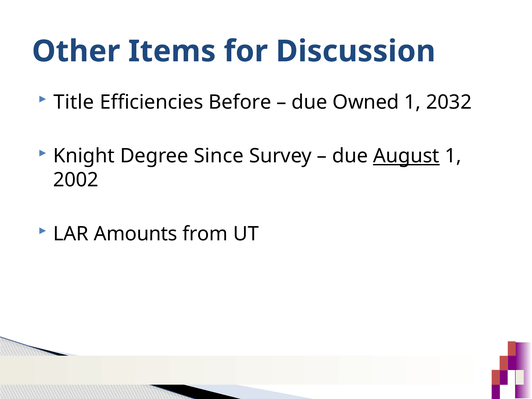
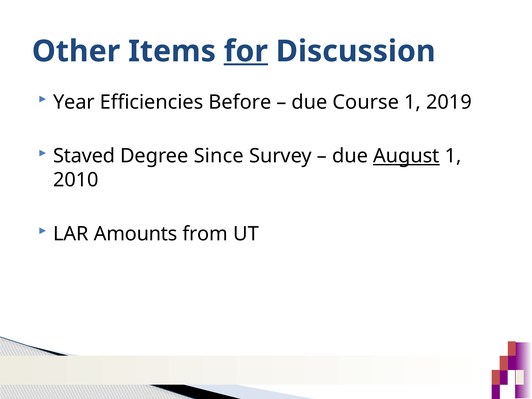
for underline: none -> present (246, 51)
Title: Title -> Year (74, 102)
Owned: Owned -> Course (366, 102)
2032: 2032 -> 2019 (449, 102)
Knight: Knight -> Staved (84, 156)
2002: 2002 -> 2010 (76, 180)
